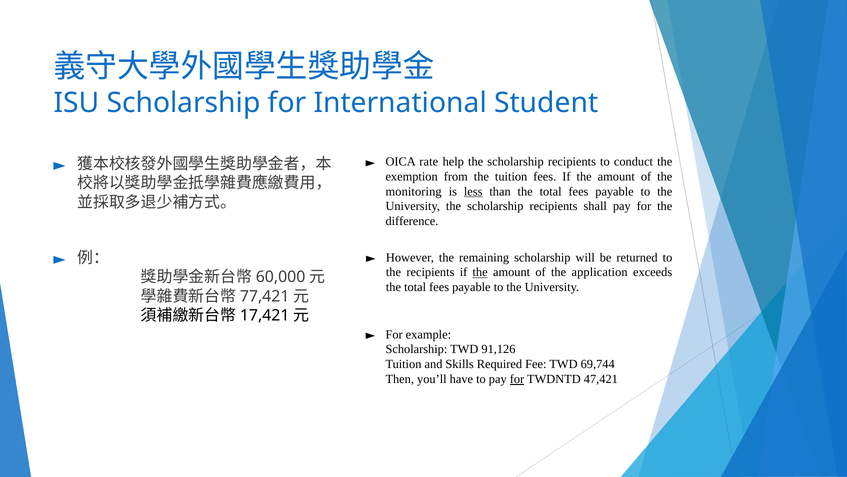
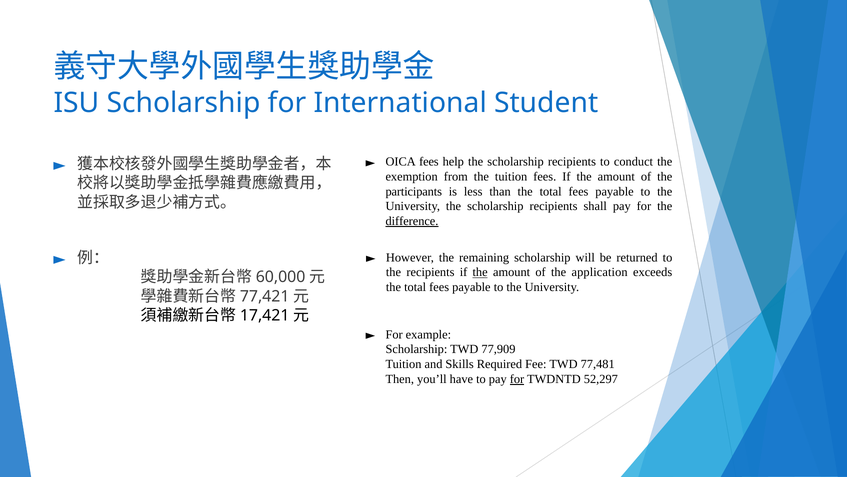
OICA rate: rate -> fees (429, 162)
monitoring: monitoring -> participants (414, 191)
less underline: present -> none (473, 191)
difference underline: none -> present (412, 221)
91,126: 91,126 -> 77,909 (498, 349)
69,744: 69,744 -> 77,481 (598, 364)
47,421: 47,421 -> 52,297 (601, 379)
